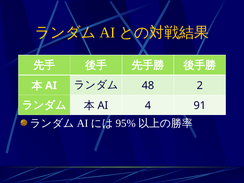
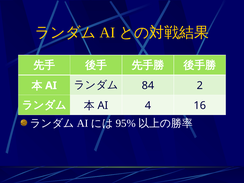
48: 48 -> 84 (148, 86)
91: 91 -> 16 (200, 106)
